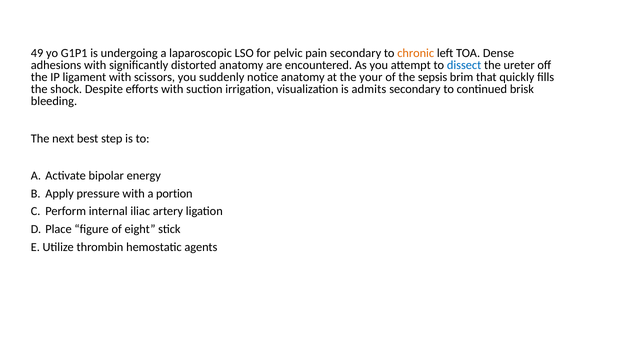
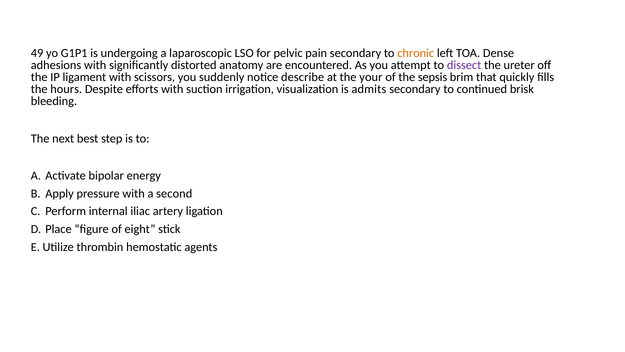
dissect colour: blue -> purple (464, 65)
notice anatomy: anatomy -> describe (303, 77)
shock: shock -> hours (66, 89)
portion: portion -> second (174, 193)
